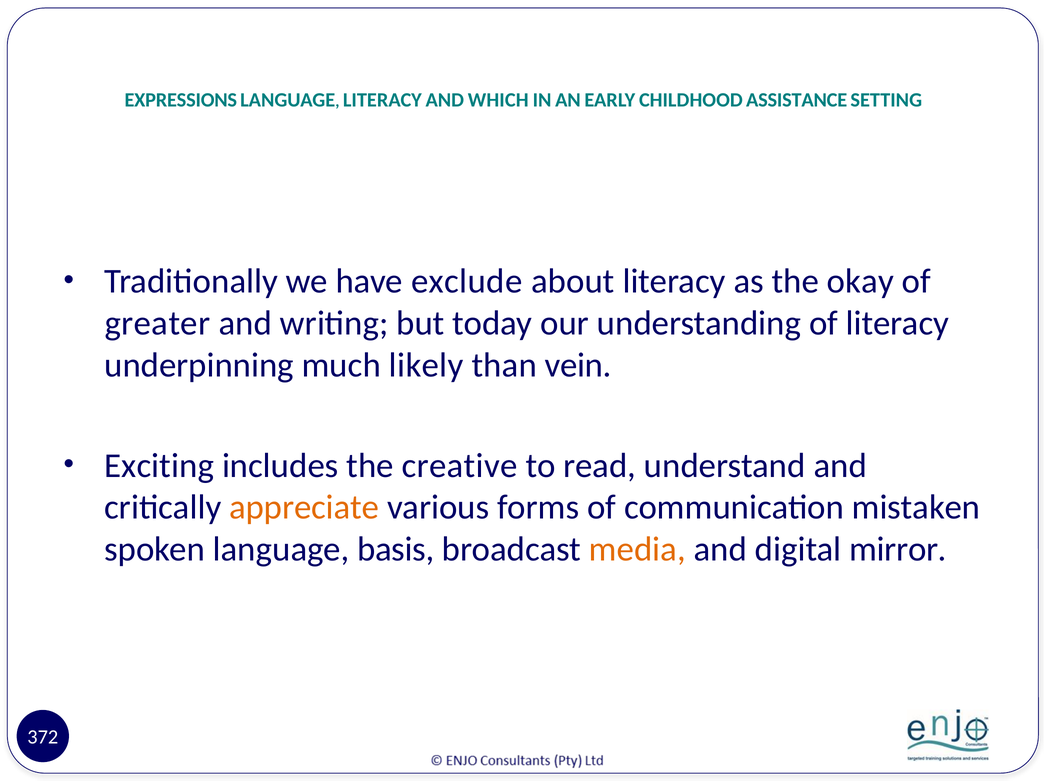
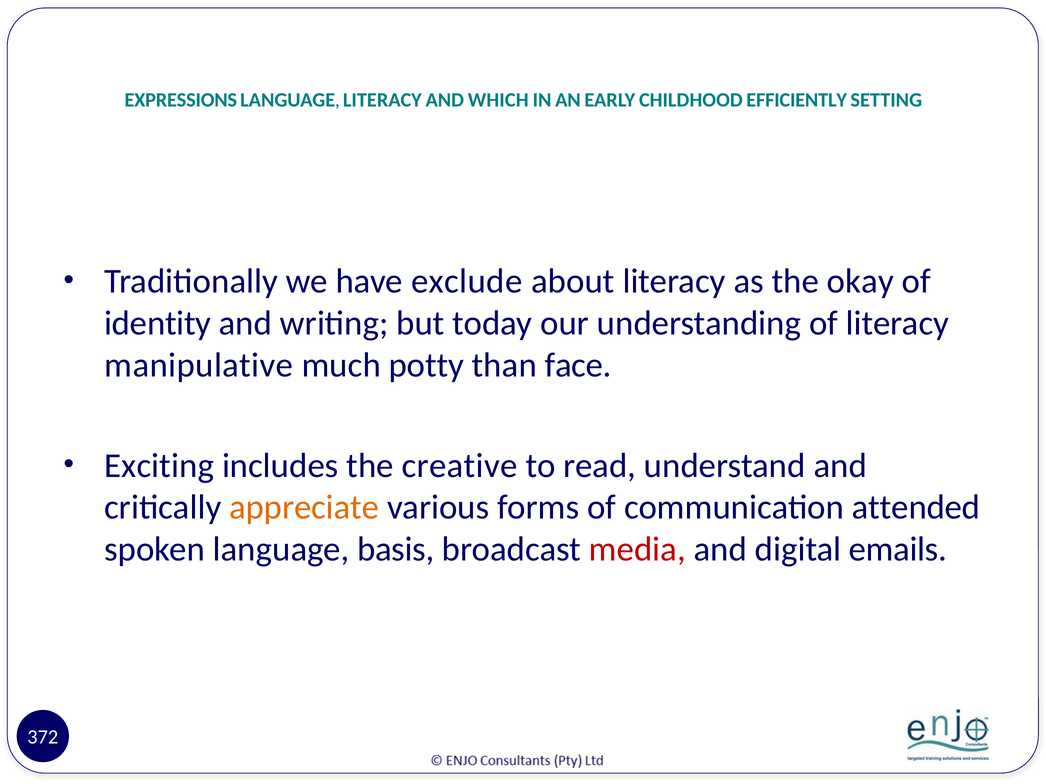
ASSISTANCE: ASSISTANCE -> EFFICIENTLY (797, 100)
greater: greater -> identity (158, 323)
underpinning: underpinning -> manipulative (199, 365)
likely: likely -> potty (426, 365)
vein: vein -> face (578, 365)
mistaken: mistaken -> attended (916, 508)
media colour: orange -> red (637, 550)
mirror: mirror -> emails (898, 550)
